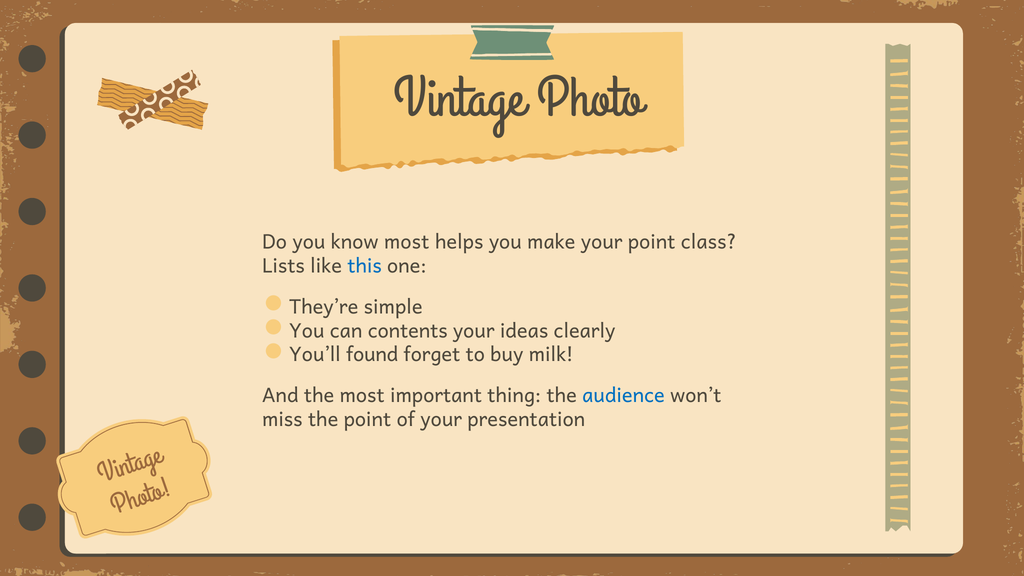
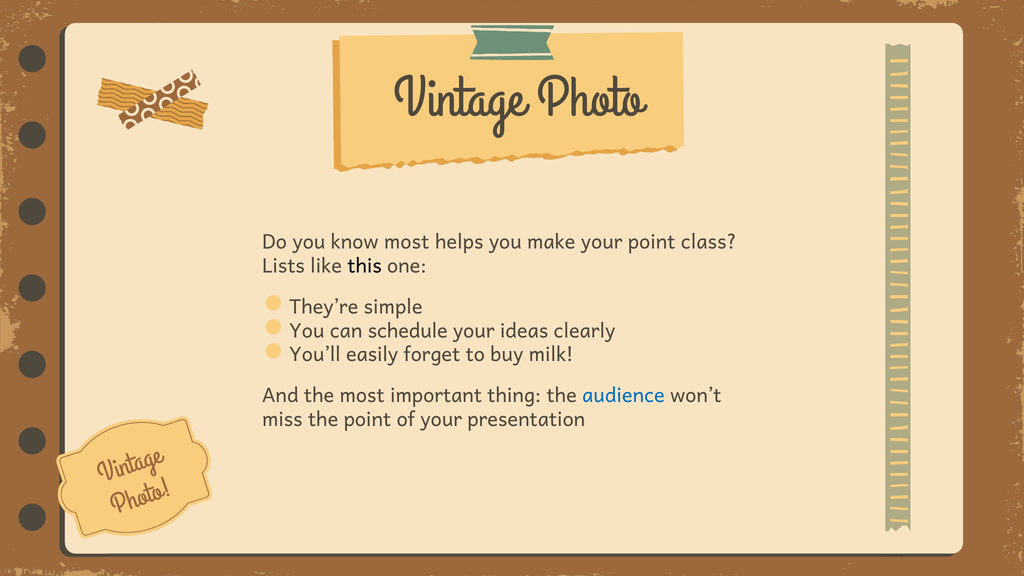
this colour: blue -> black (365, 266)
contents: contents -> schedule (408, 331)
found: found -> easily (372, 355)
